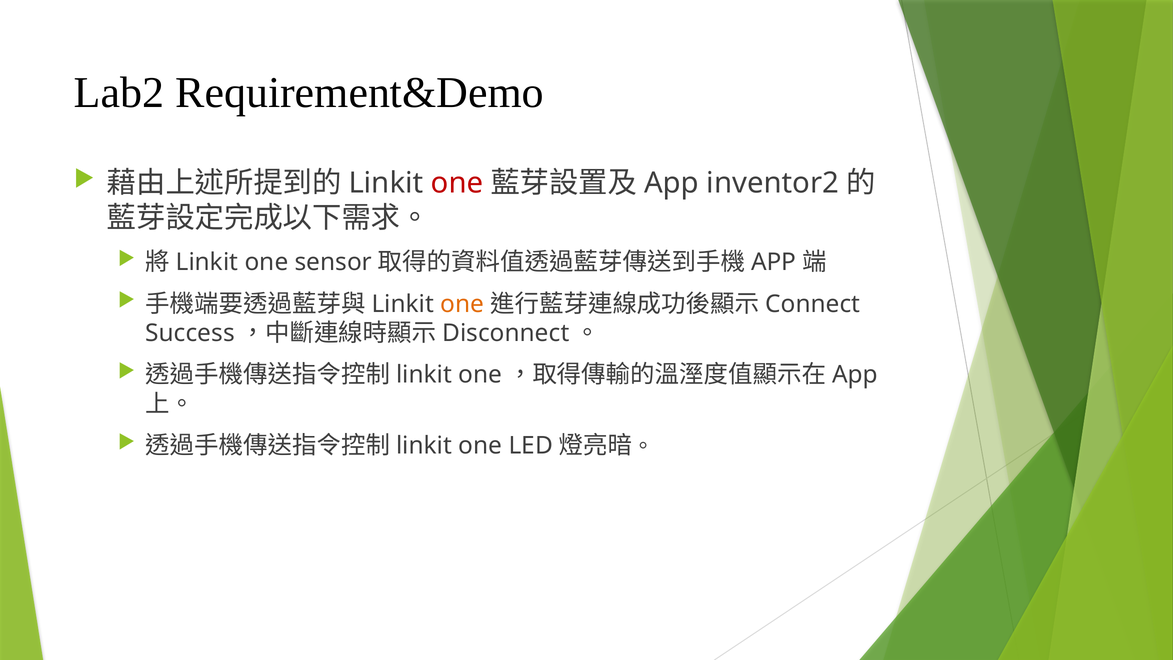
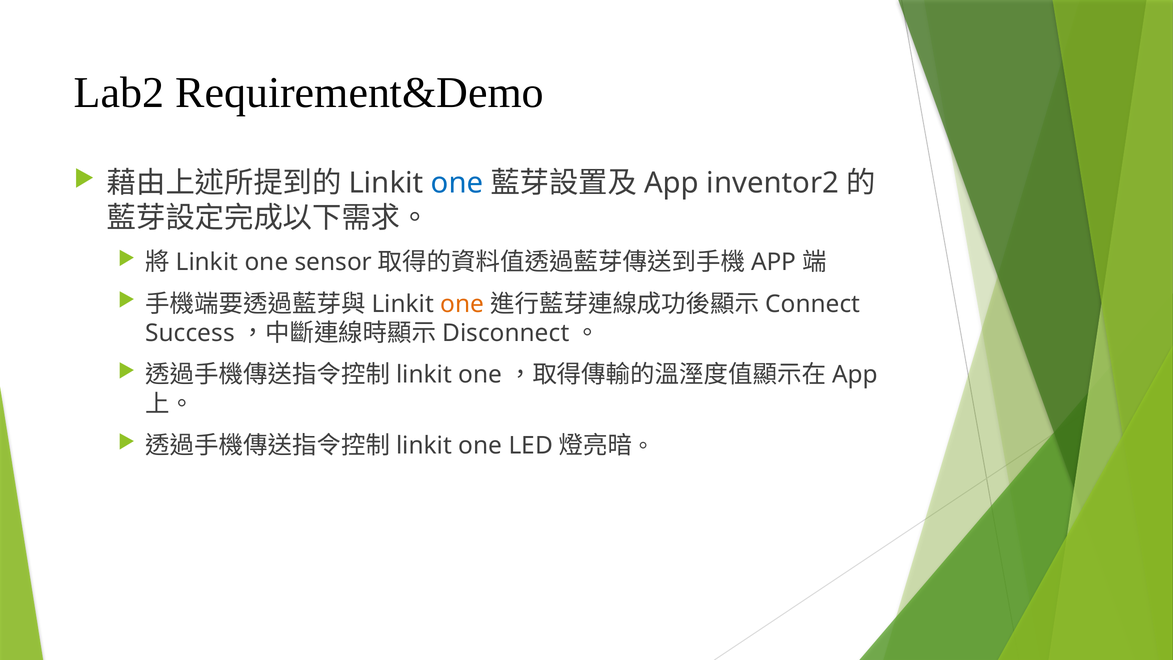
one colour: red -> blue (457, 183)
